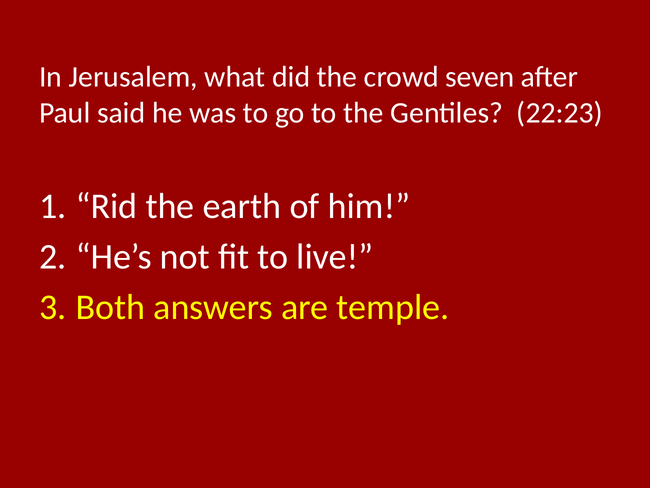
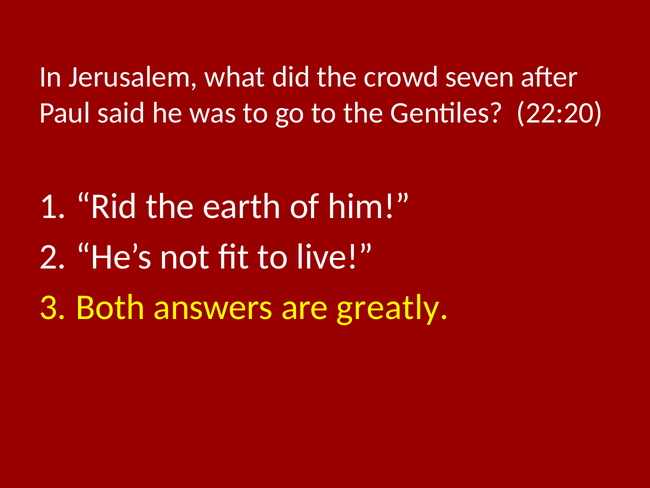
22:23: 22:23 -> 22:20 (560, 113)
temple: temple -> greatly (393, 307)
